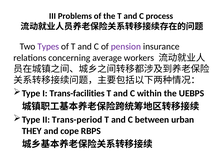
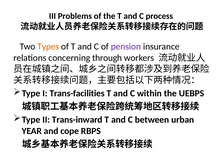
Types colour: purple -> orange (48, 47)
average: average -> through (107, 58)
Trans-period: Trans-period -> Trans-inward (77, 120)
THEY: THEY -> YEAR (32, 131)
